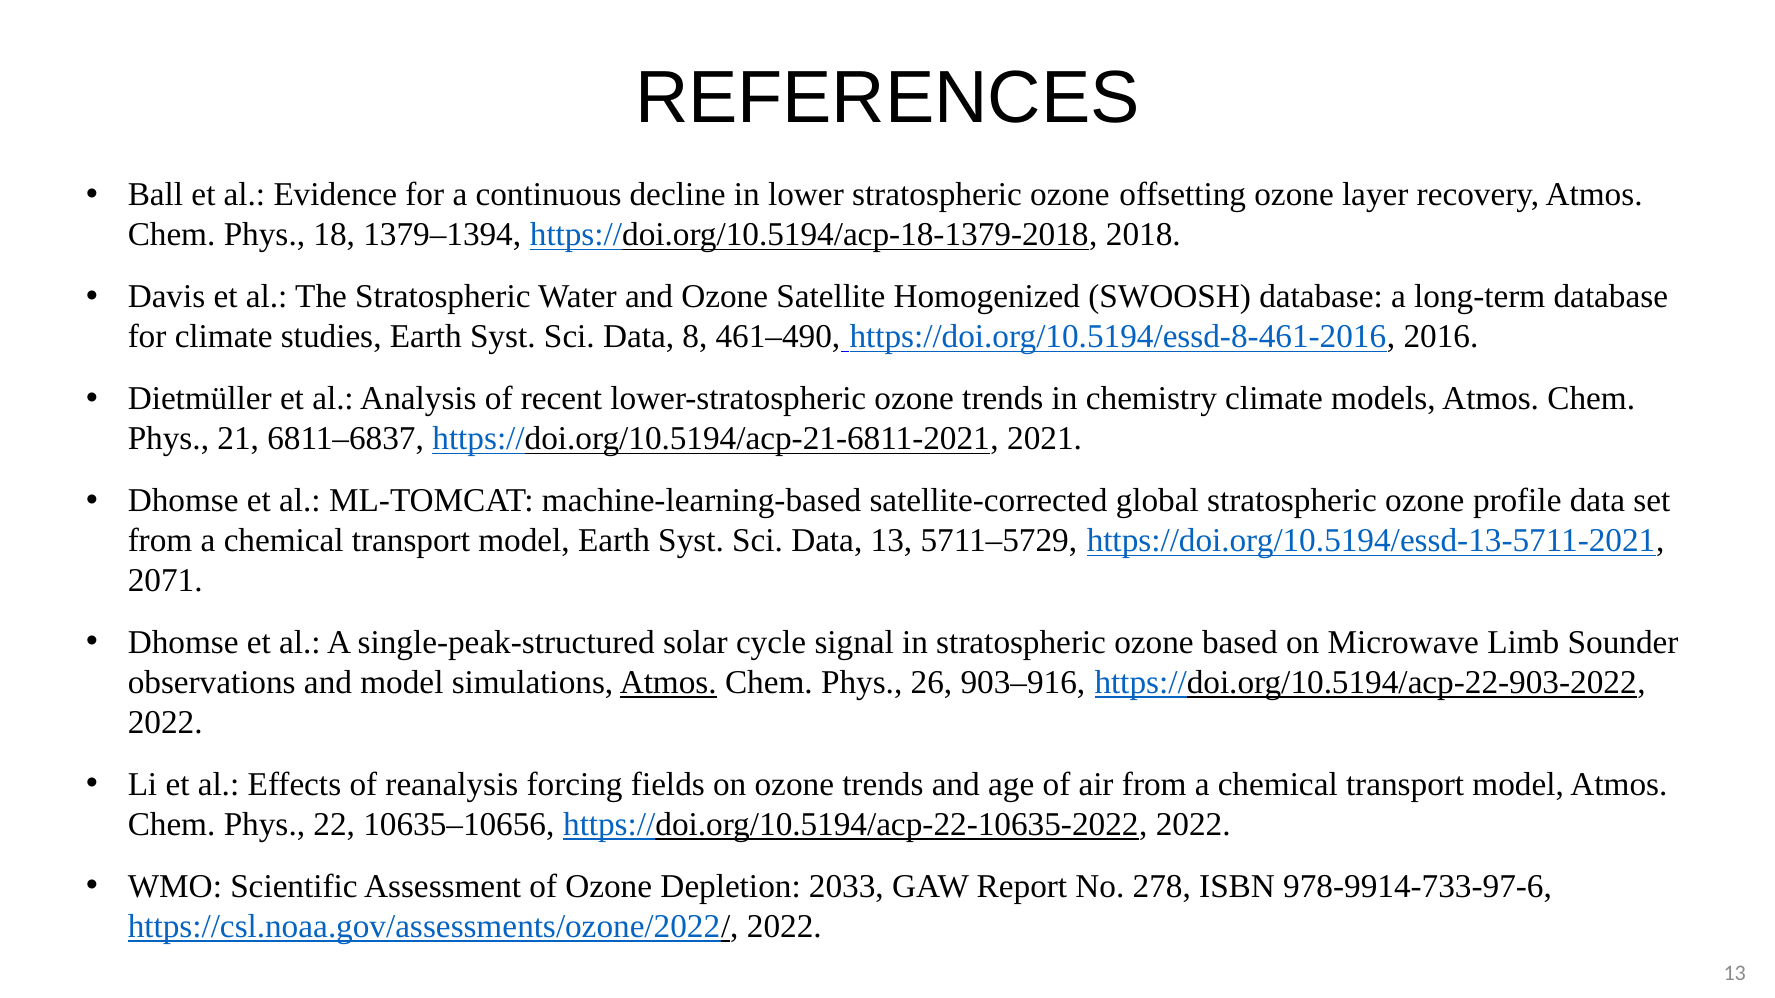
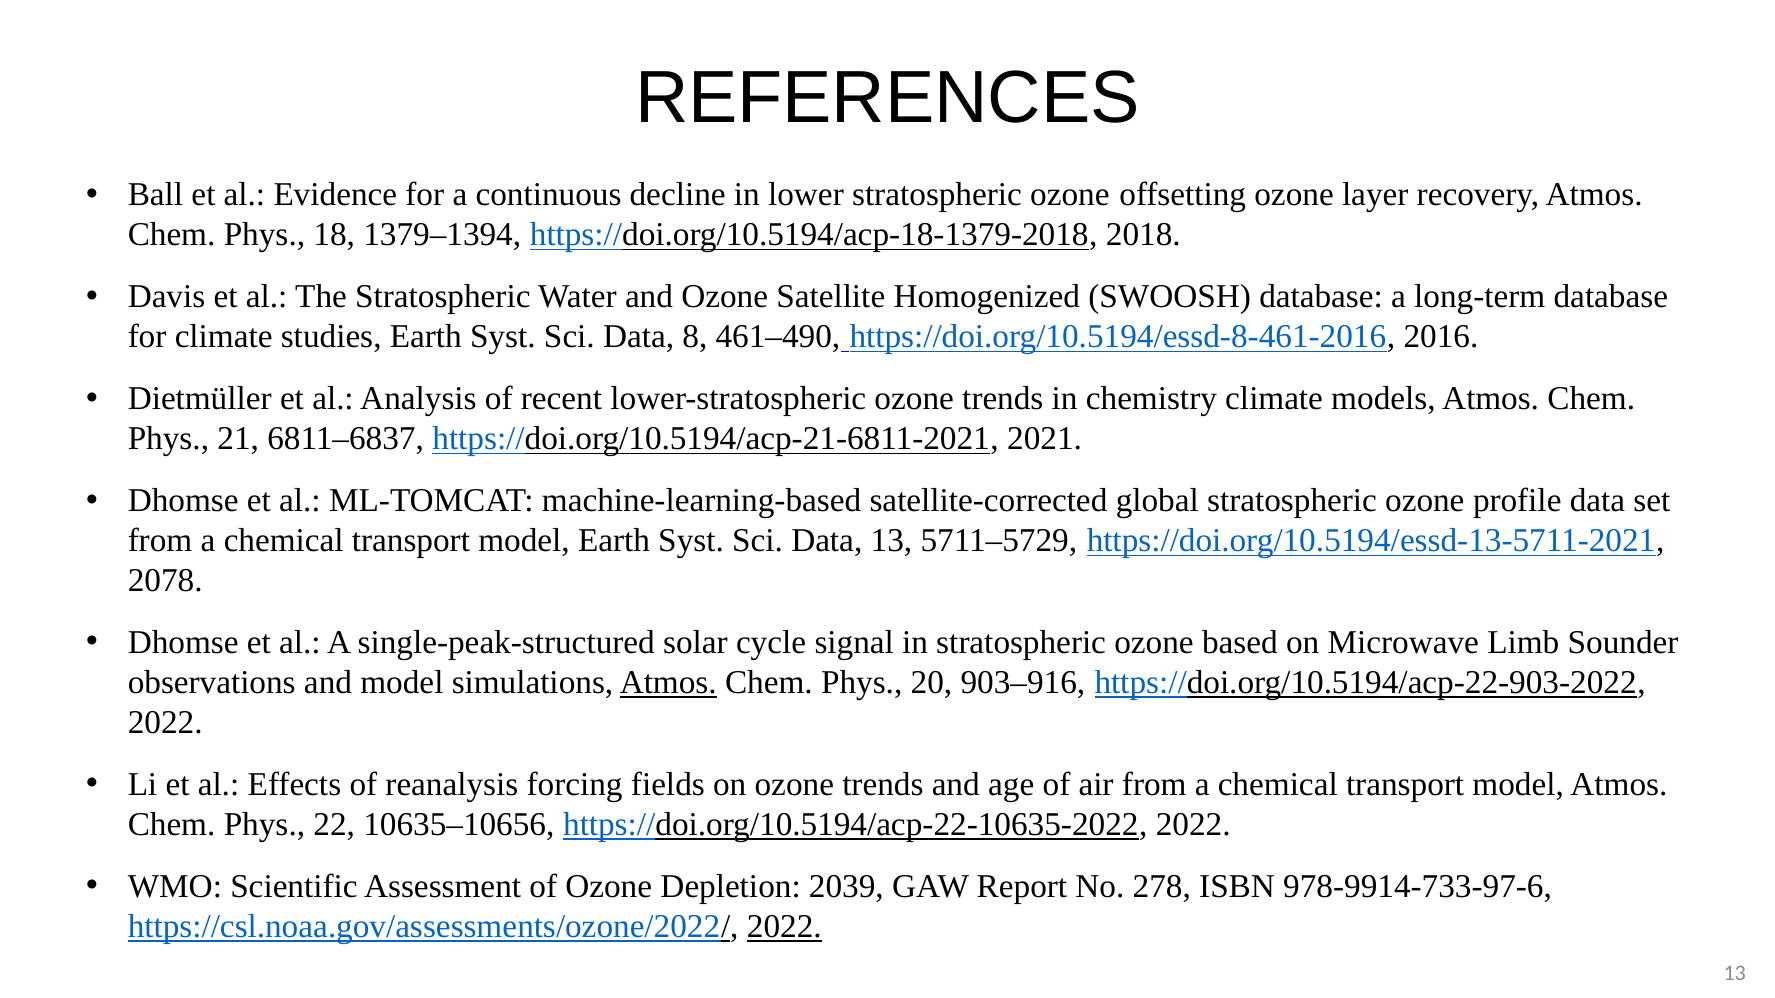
2071: 2071 -> 2078 (165, 581)
26: 26 -> 20 (932, 683)
2033: 2033 -> 2039 (846, 887)
2022 underline: none -> present (784, 927)
